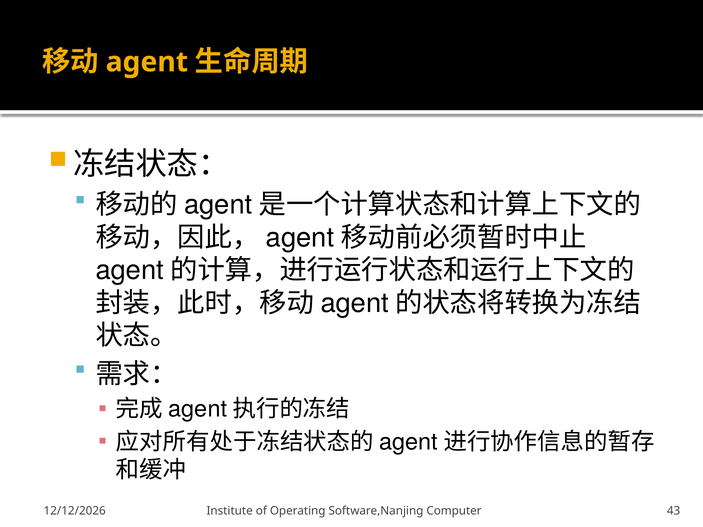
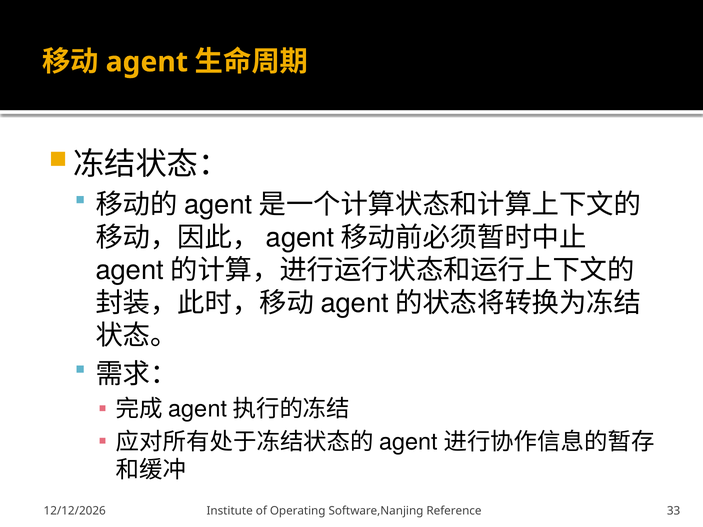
Computer: Computer -> Reference (454, 511)
43: 43 -> 33 (674, 511)
